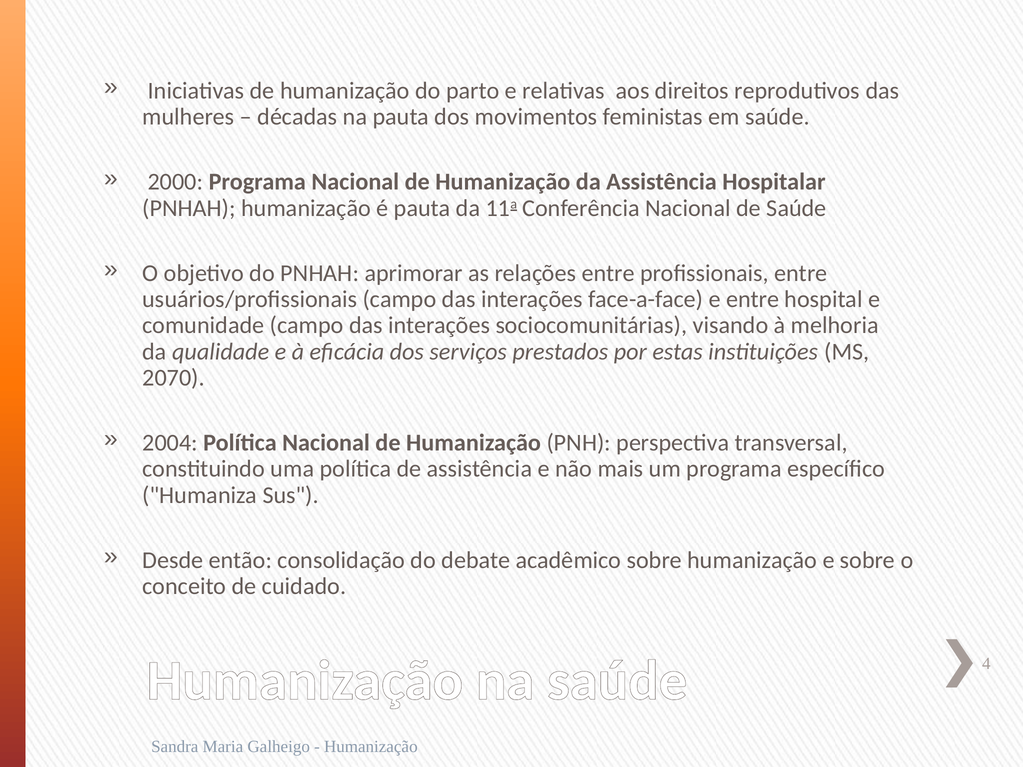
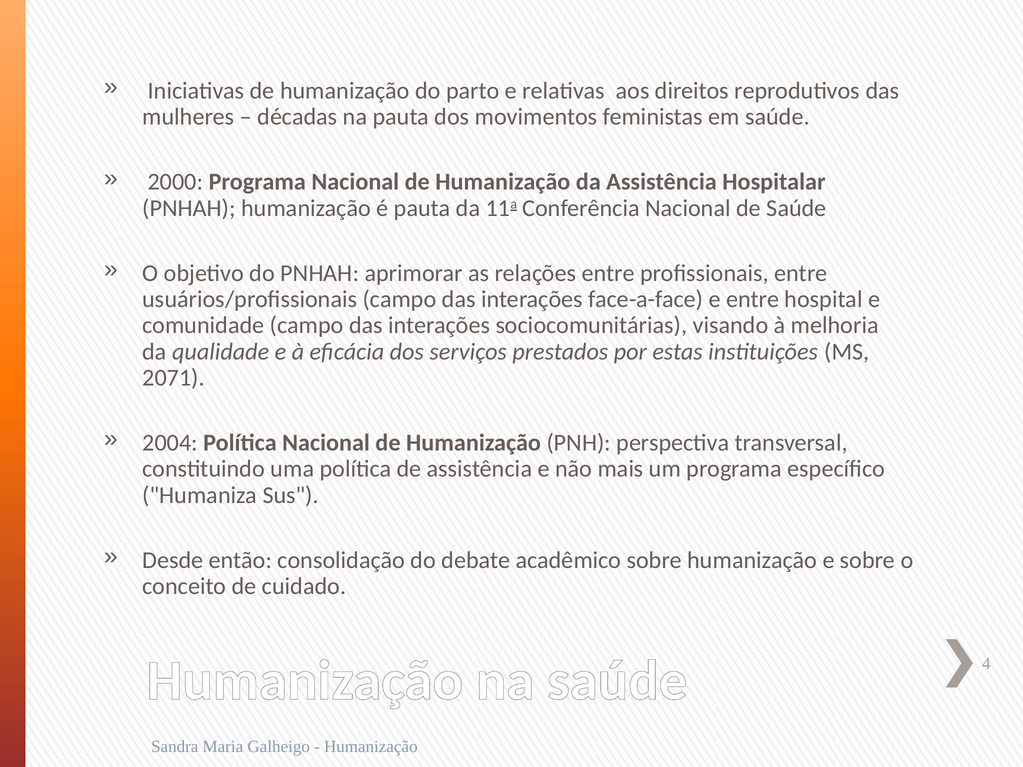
2070: 2070 -> 2071 (174, 378)
